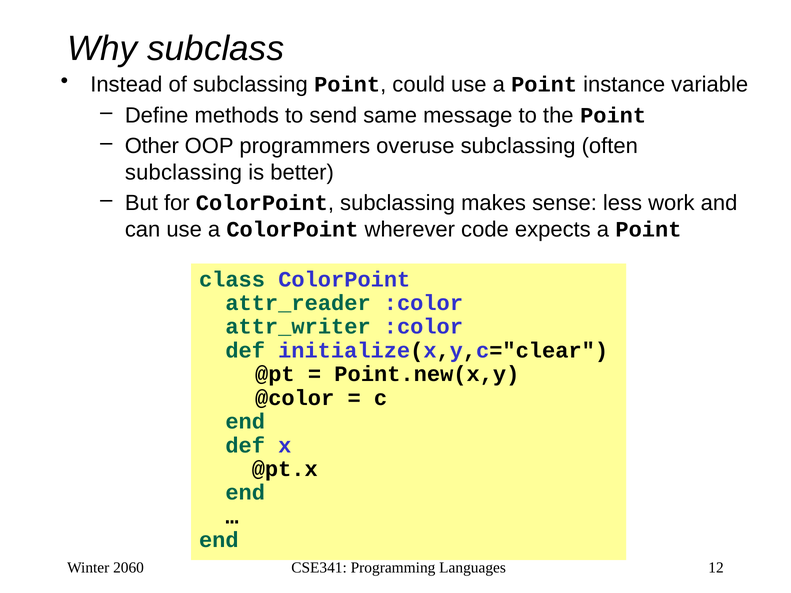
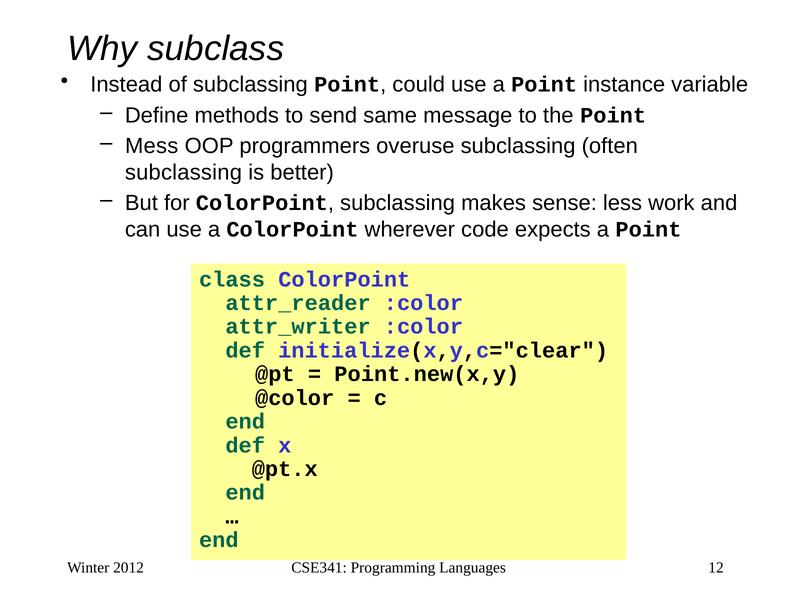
Other: Other -> Mess (152, 146)
2060: 2060 -> 2012 (129, 568)
